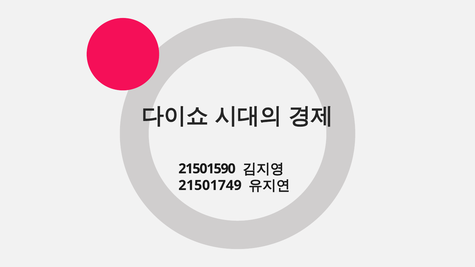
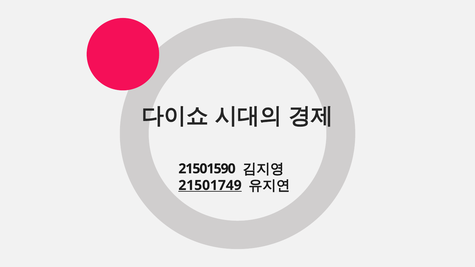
21501749 underline: none -> present (210, 185)
